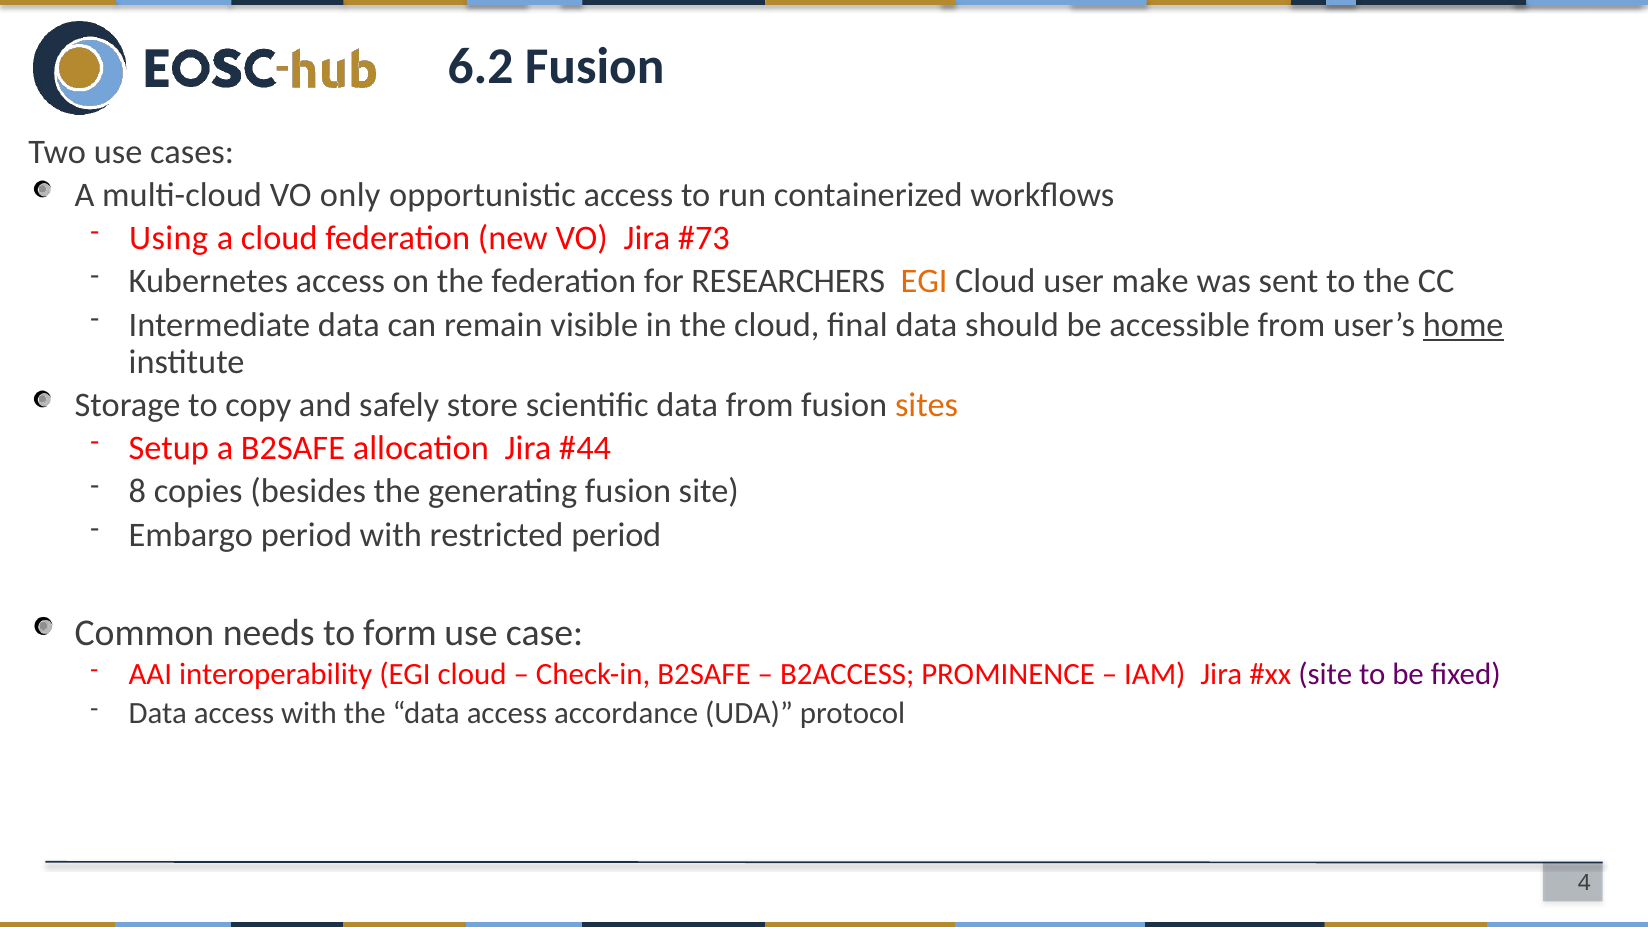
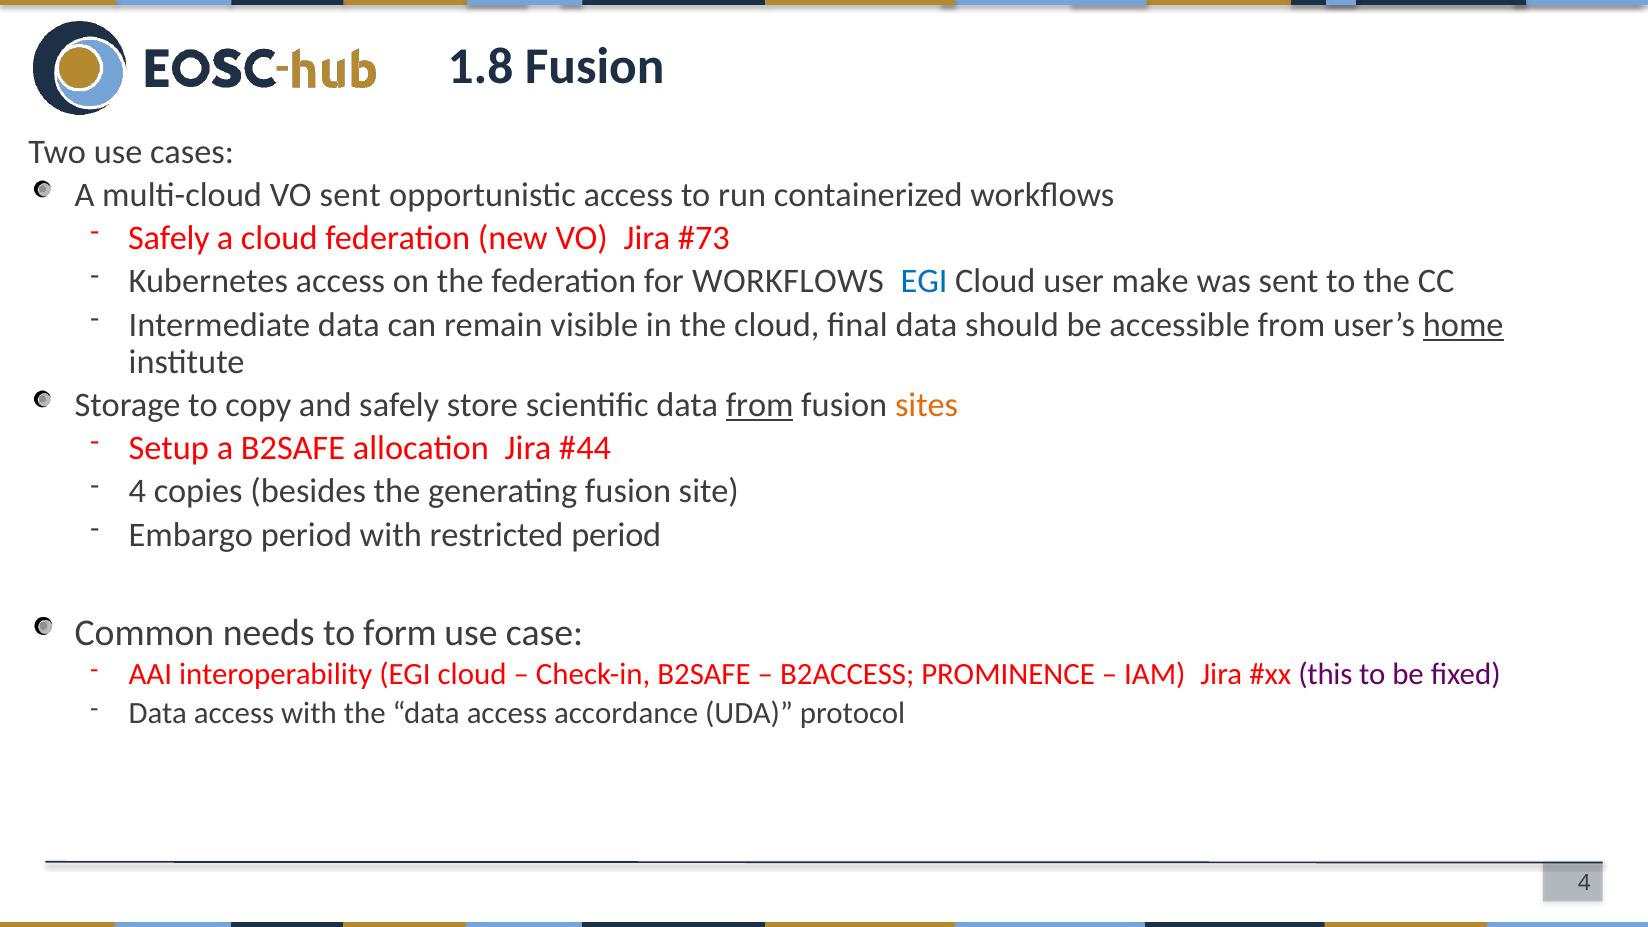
6.2: 6.2 -> 1.8 (480, 66)
VO only: only -> sent (350, 195)
Using: Using -> Safely (169, 238)
for RESEARCHERS: RESEARCHERS -> WORKFLOWS (788, 282)
EGI colour: orange -> blue (924, 282)
from underline: none -> present (760, 405)
8: 8 -> 4 (137, 491)
site: site -> this (1325, 675)
